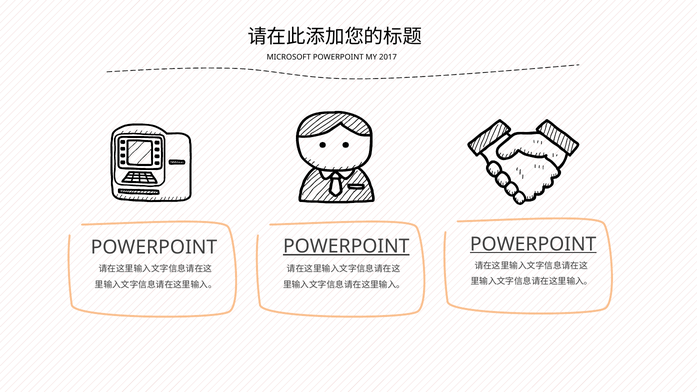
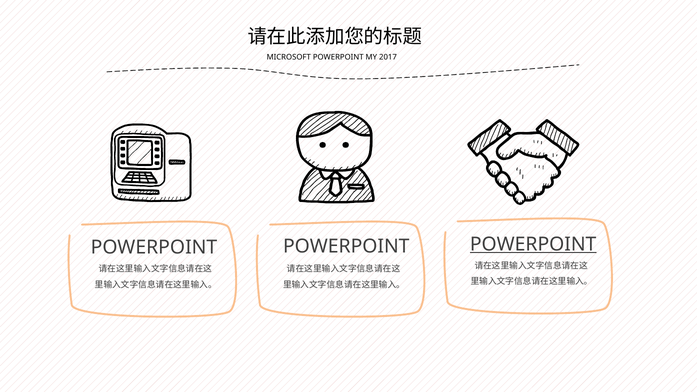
POWERPOINT underline: present -> none (346, 246)
